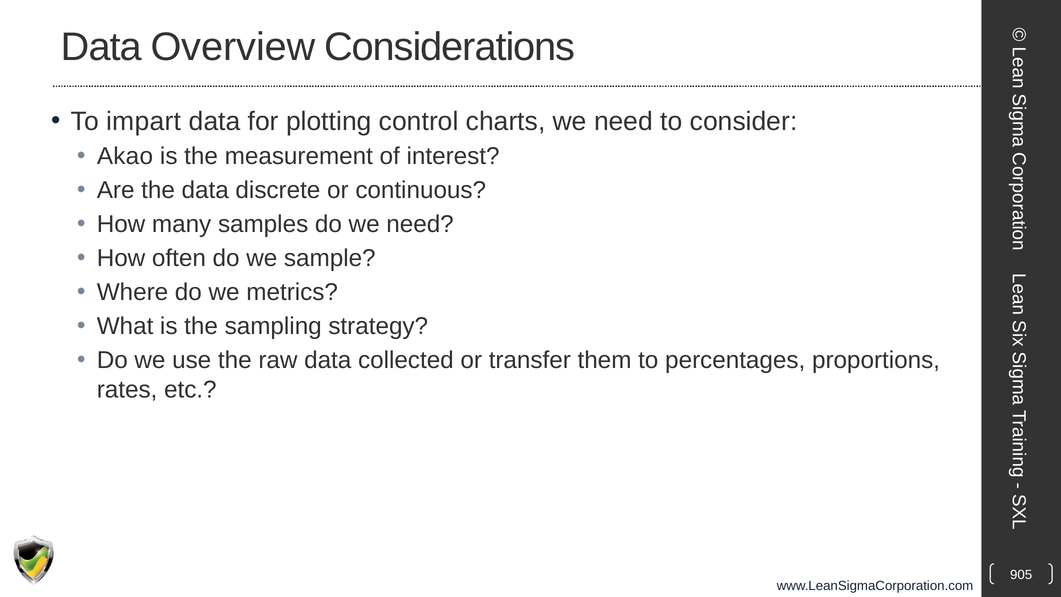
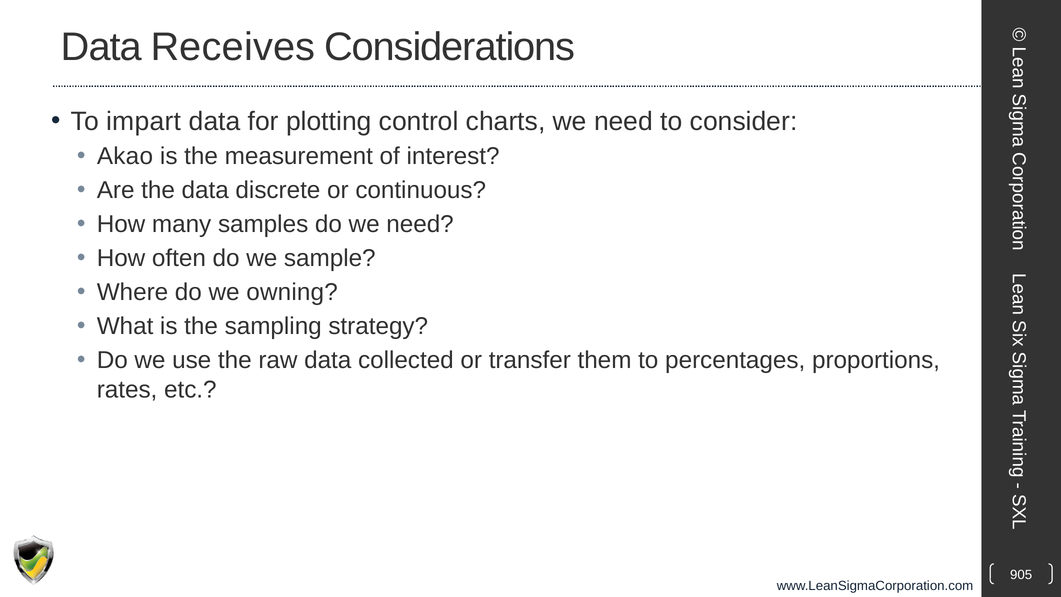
Overview: Overview -> Receives (233, 47)
metrics: metrics -> owning (292, 292)
